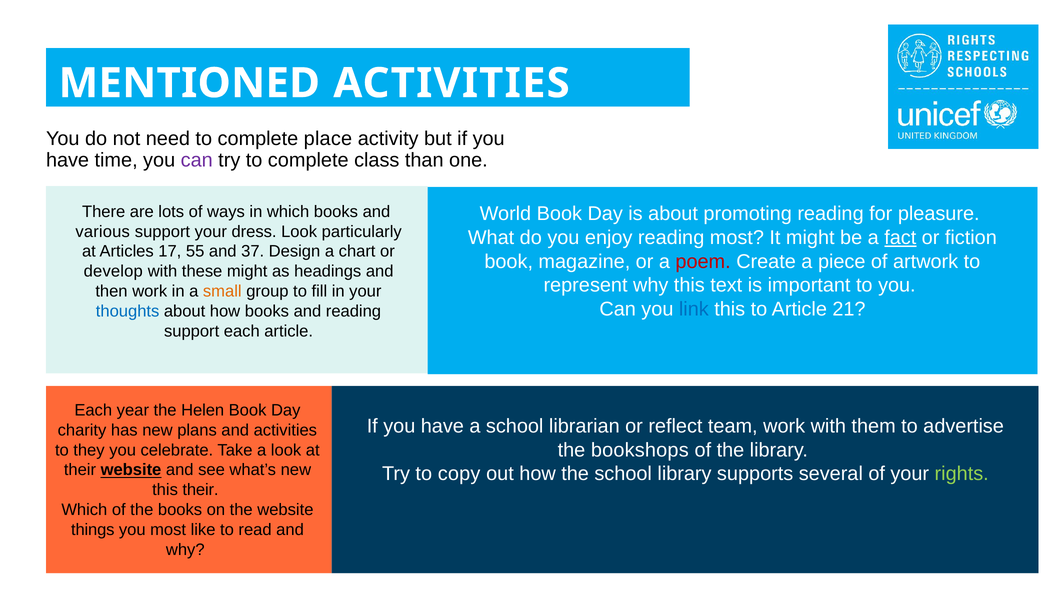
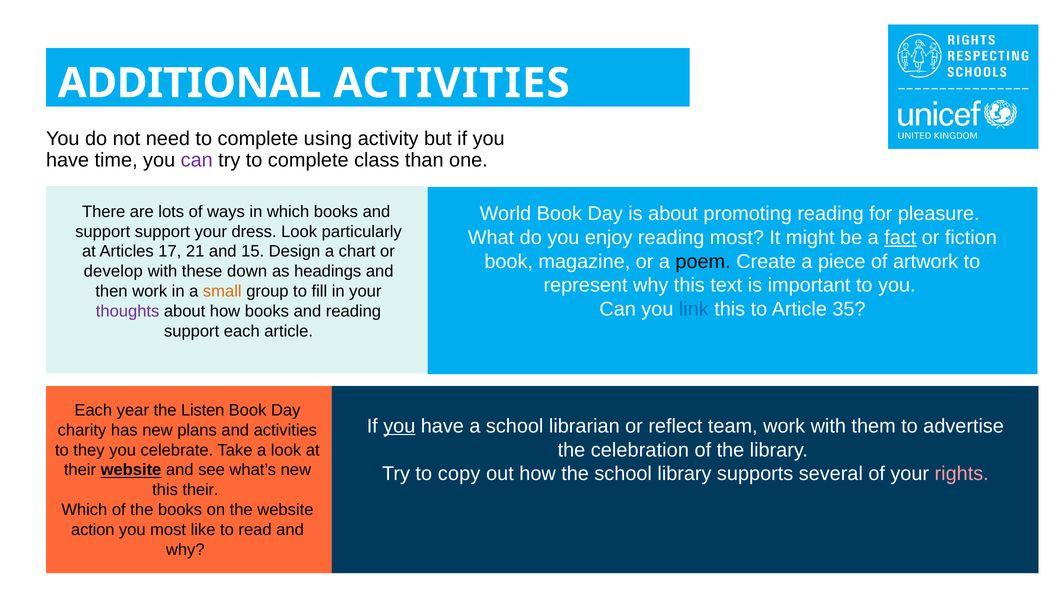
MENTIONED: MENTIONED -> ADDITIONAL (190, 83)
place: place -> using (328, 138)
various: various -> support (103, 231)
55: 55 -> 21 (195, 251)
37: 37 -> 15 (253, 251)
poem colour: red -> black (703, 261)
these might: might -> down (247, 271)
21: 21 -> 35 (849, 309)
thoughts colour: blue -> purple (128, 311)
Helen: Helen -> Listen (203, 410)
you underline: none -> present (399, 426)
bookshops: bookshops -> celebration (640, 450)
rights colour: light green -> pink (962, 474)
things: things -> action (93, 529)
